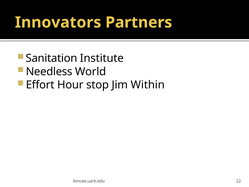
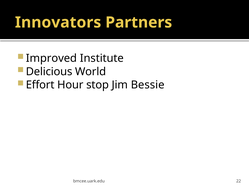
Sanitation: Sanitation -> Improved (51, 58)
Needless: Needless -> Delicious (49, 72)
Within: Within -> Bessie (148, 85)
